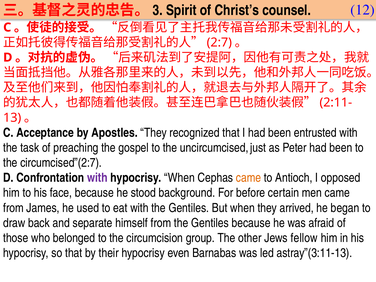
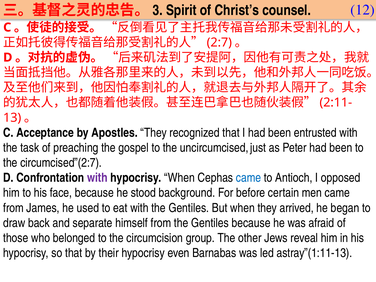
came colour: orange -> blue (249, 178)
fellow: fellow -> reveal (304, 238)
astray”(3:11-13: astray”(3:11-13 -> astray”(1:11-13 (314, 253)
